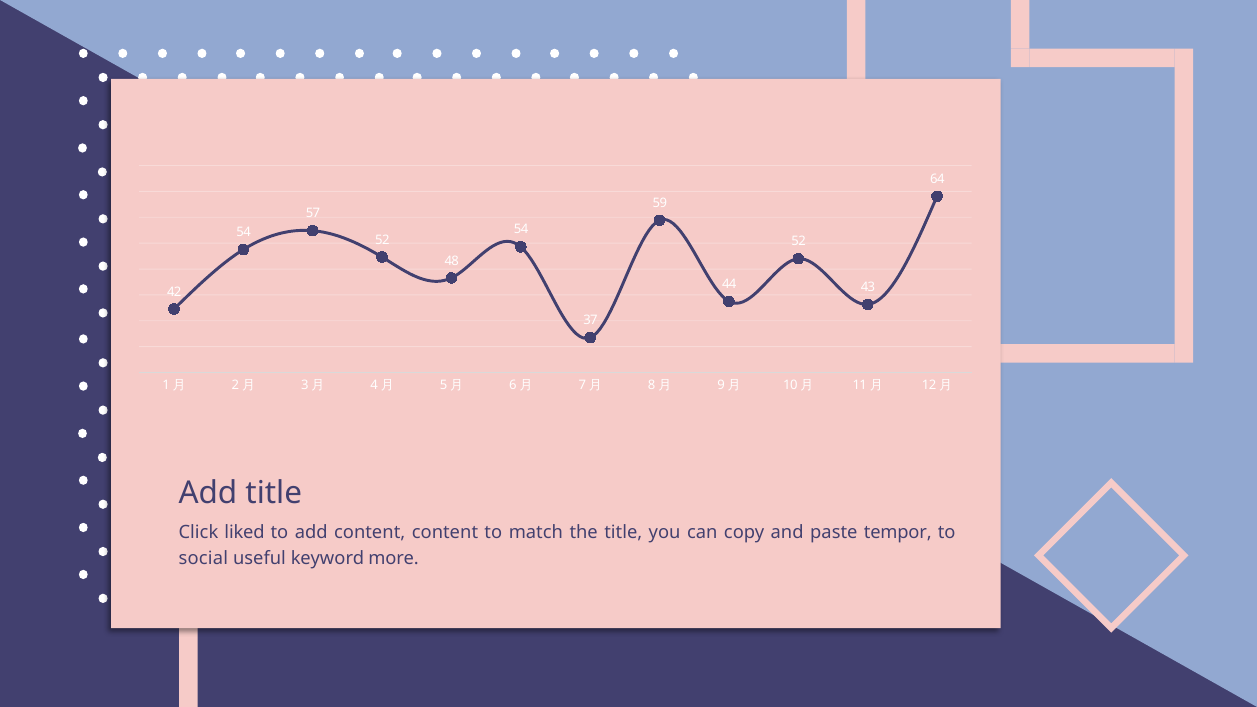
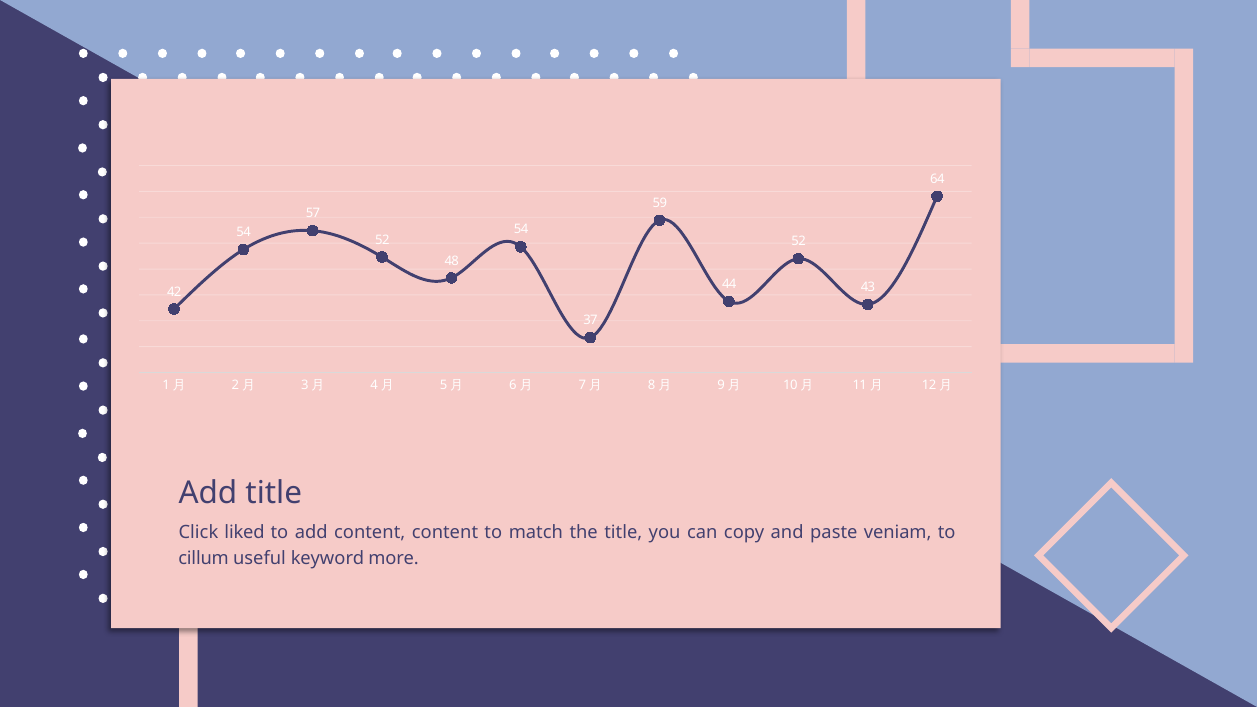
tempor: tempor -> veniam (898, 532)
social: social -> cillum (204, 558)
